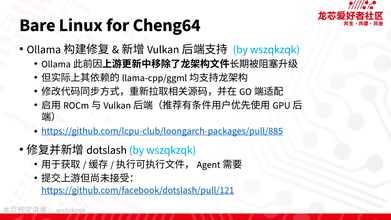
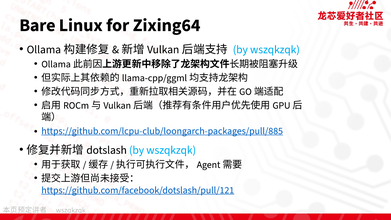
Cheng64: Cheng64 -> Zixing64 (167, 25)
